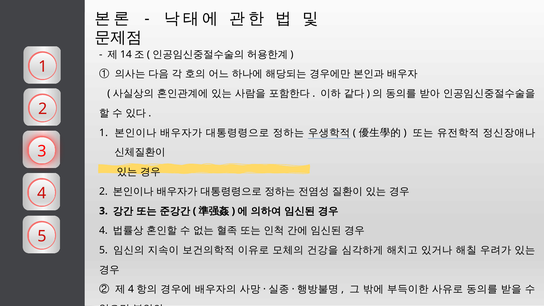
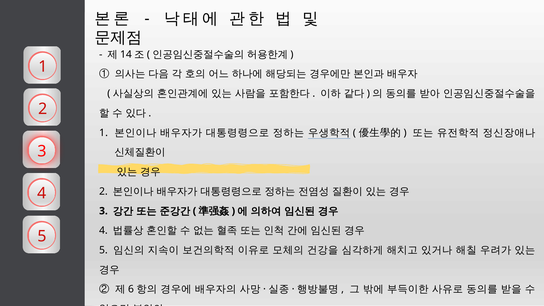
4: 4 -> 6 (131, 289)
